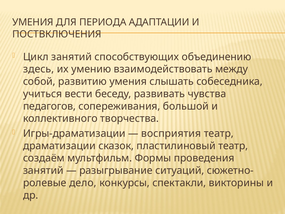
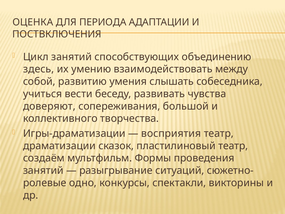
УМЕНИЯ: УМЕНИЯ -> ОЦЕНКА (33, 22)
педагогов: педагогов -> доверяют (49, 106)
дело: дело -> одно (83, 183)
